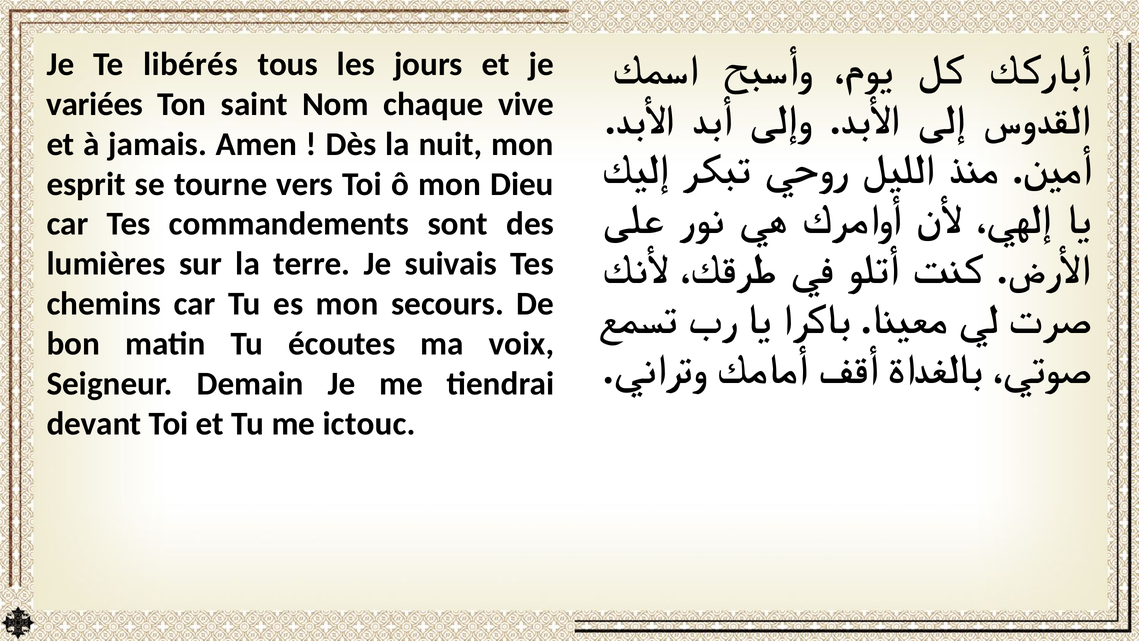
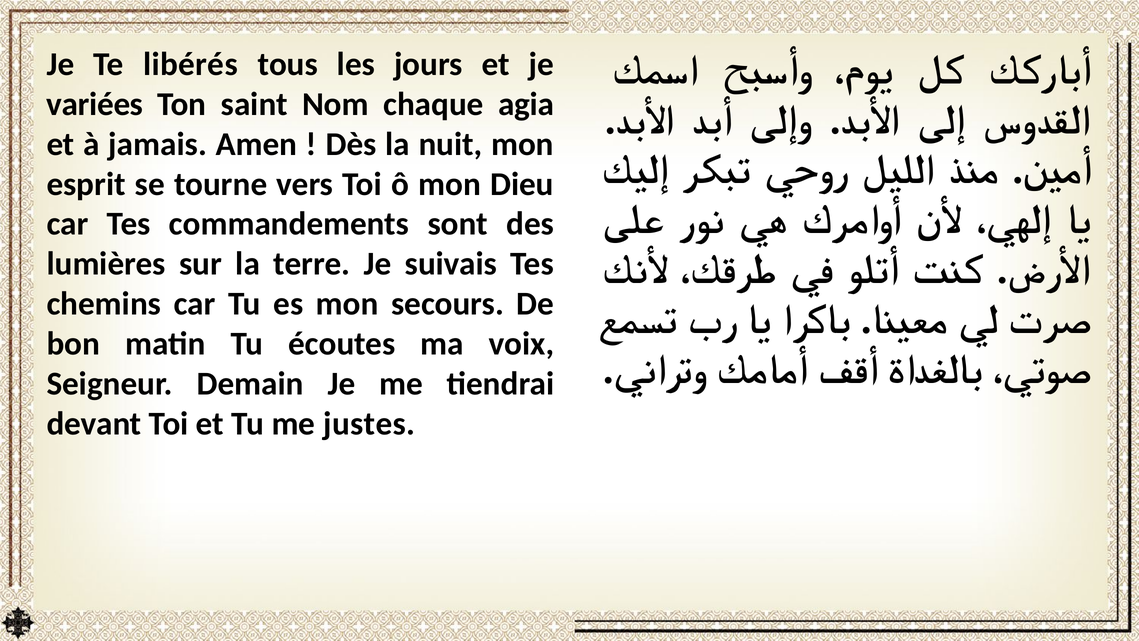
vive: vive -> agia (526, 104)
ictouc: ictouc -> justes (369, 423)
